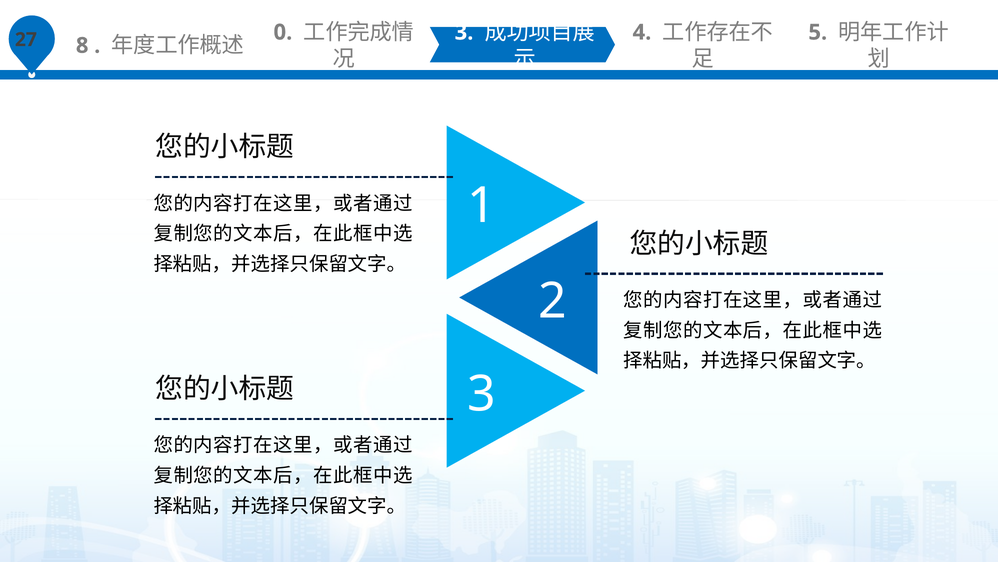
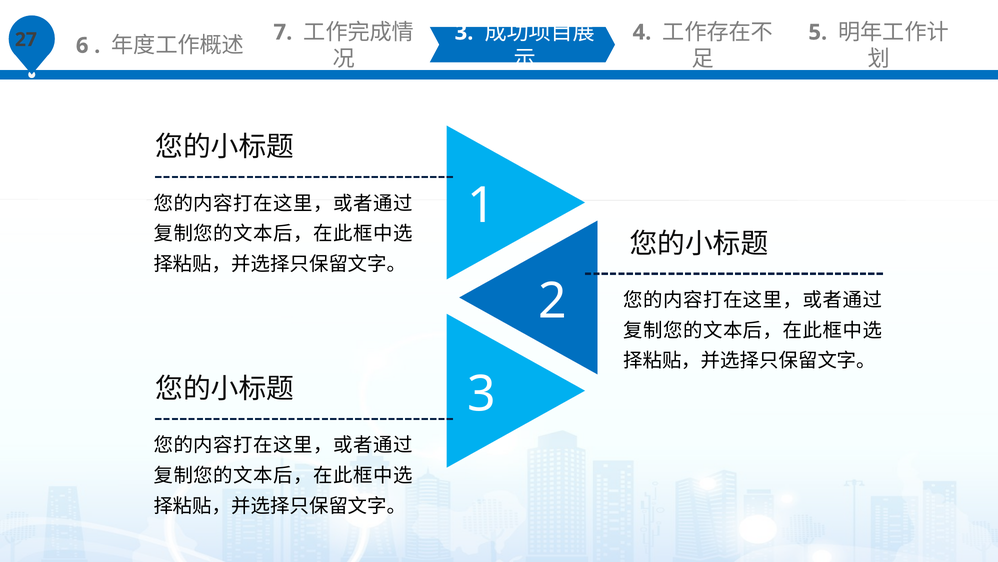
8: 8 -> 6 (82, 45)
0: 0 -> 7 (283, 32)
